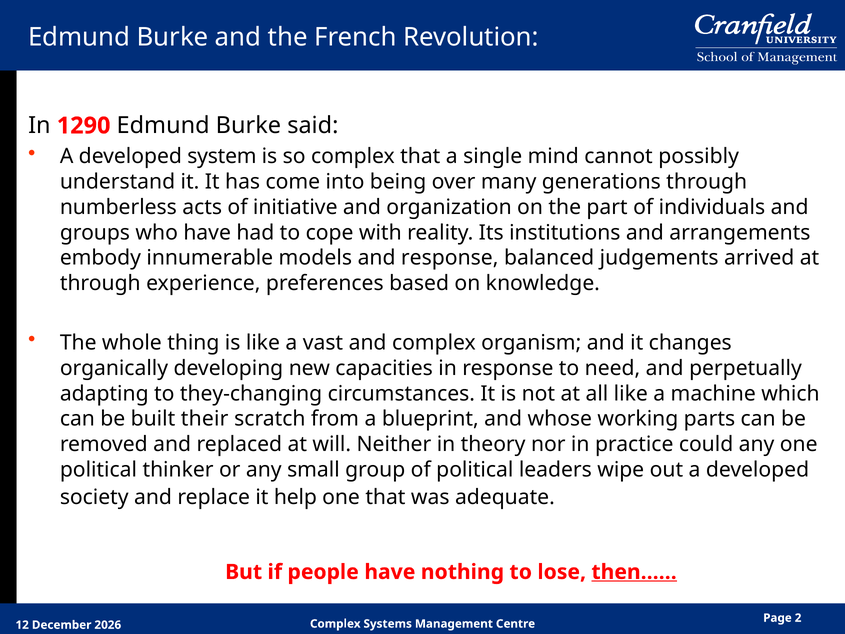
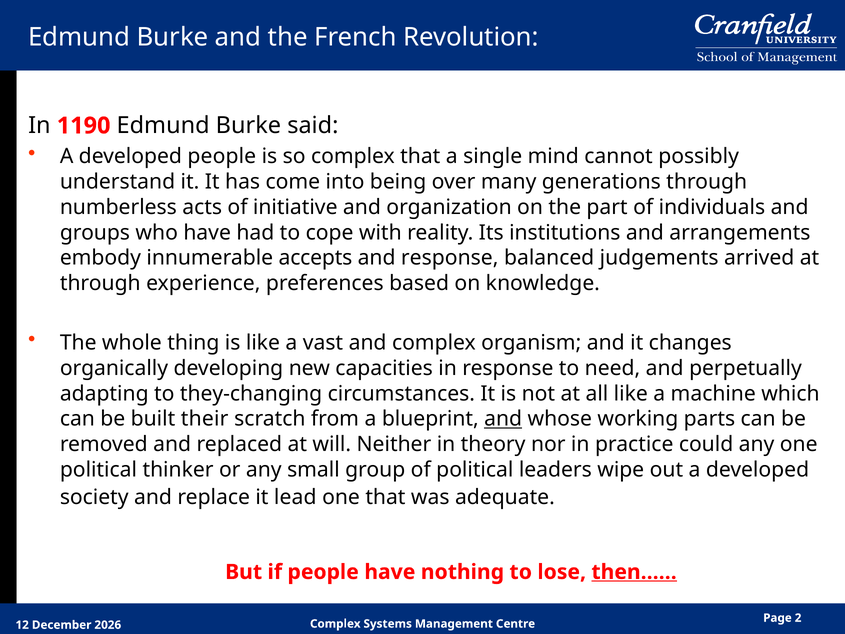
1290: 1290 -> 1190 (84, 126)
developed system: system -> people (222, 156)
models: models -> accepts (315, 258)
and underline: none -> present (503, 419)
help: help -> lead (295, 497)
